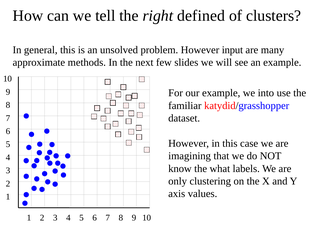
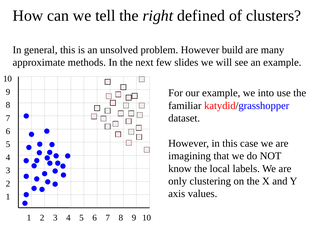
input: input -> build (232, 50)
what: what -> local (220, 169)
